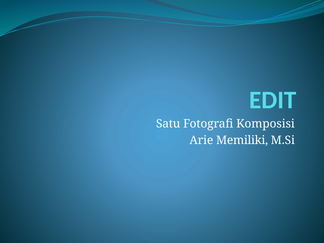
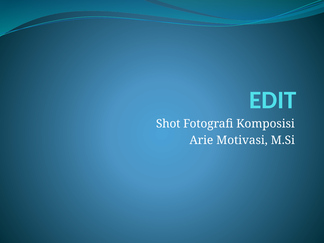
Satu: Satu -> Shot (168, 124)
Memiliki: Memiliki -> Motivasi (242, 140)
